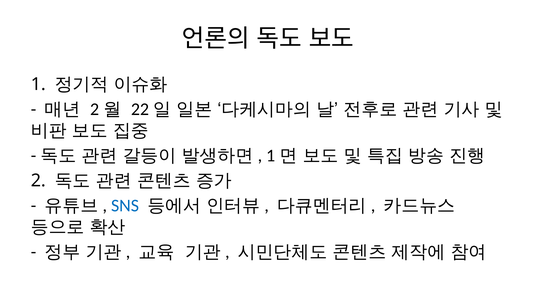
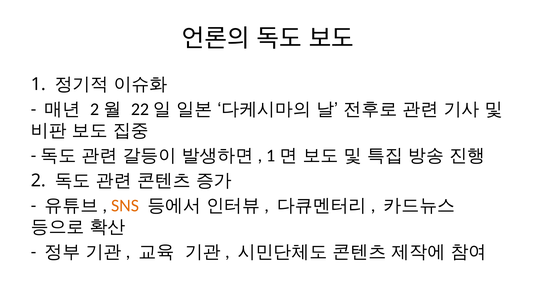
SNS colour: blue -> orange (125, 206)
